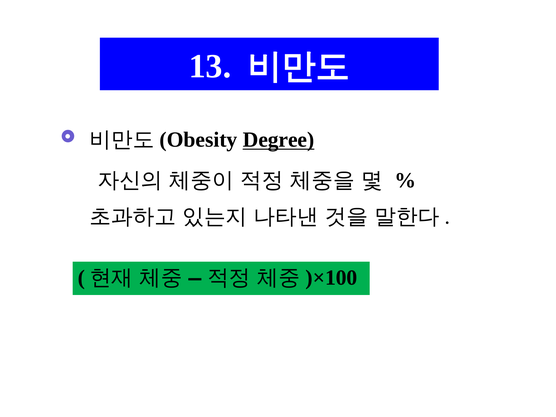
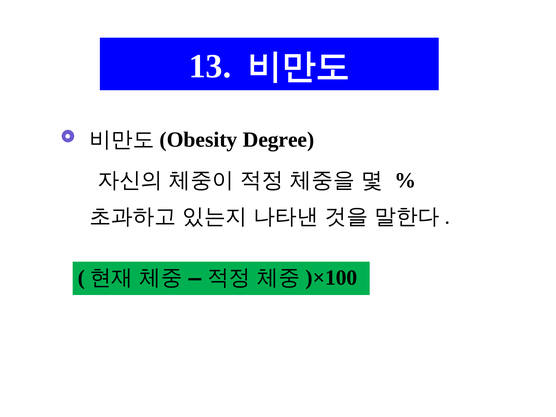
Degree underline: present -> none (279, 140)
